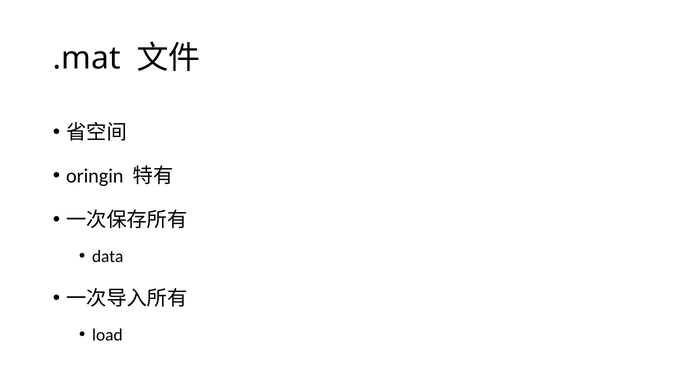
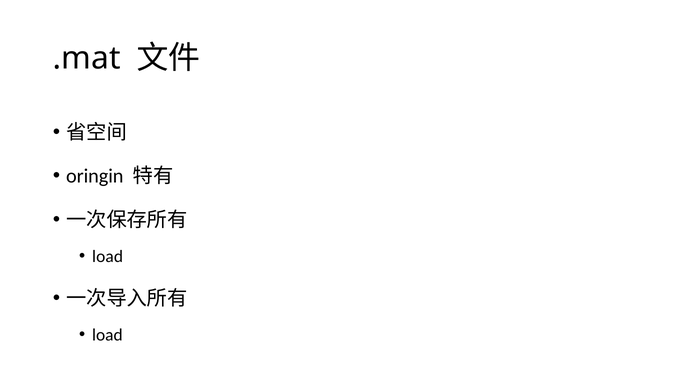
data: data -> load (108, 256)
